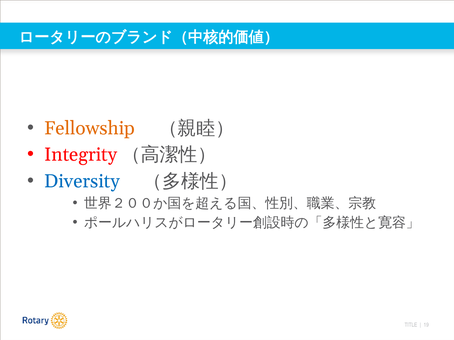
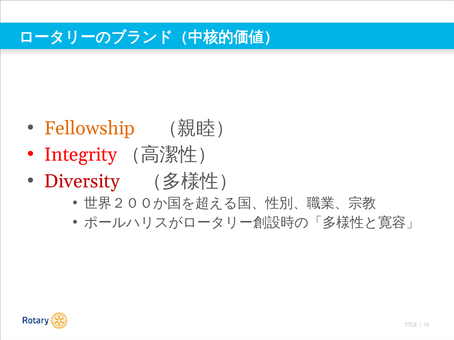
Diversity colour: blue -> red (82, 181)
